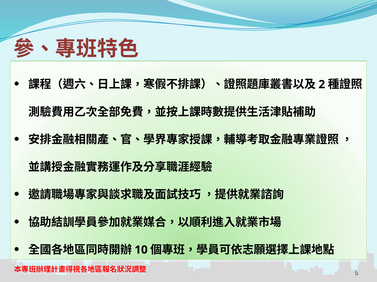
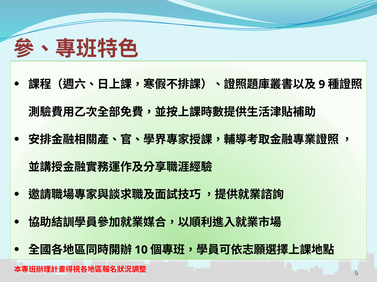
2: 2 -> 9 (322, 85)
